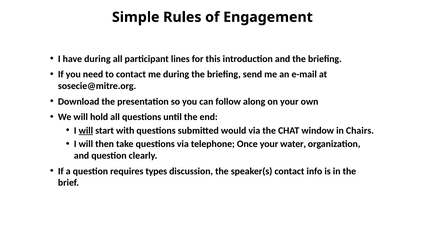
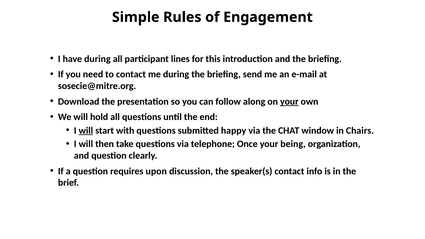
your underline: none -> present (289, 102)
would: would -> happy (234, 131)
water: water -> being (293, 144)
types: types -> upon (156, 171)
